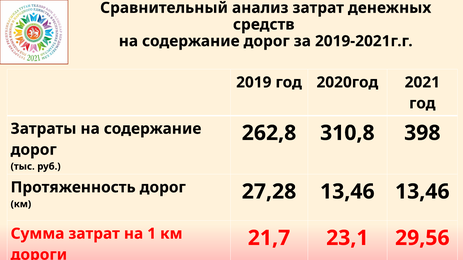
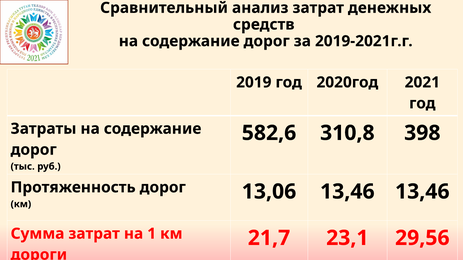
262,8: 262,8 -> 582,6 (269, 133)
27,28: 27,28 -> 13,06 (269, 192)
